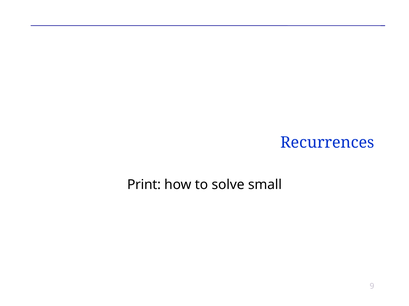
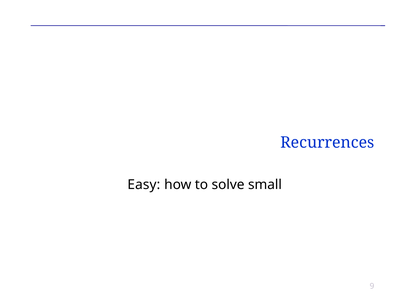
Print: Print -> Easy (144, 185)
